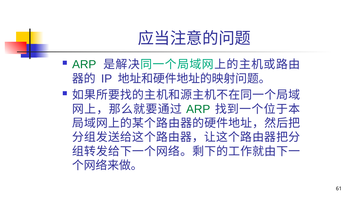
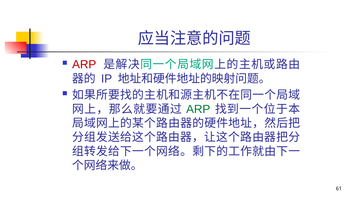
ARP colour: green -> red (84, 65)
